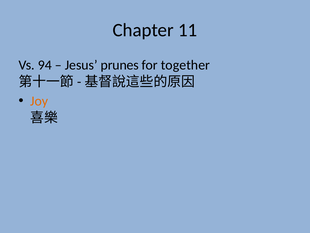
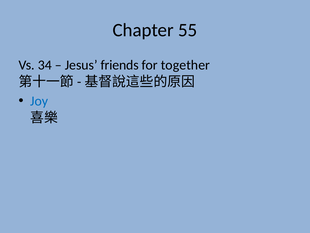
11: 11 -> 55 (188, 30)
94: 94 -> 34 (45, 65)
prunes: prunes -> friends (120, 65)
Joy colour: orange -> blue (39, 101)
